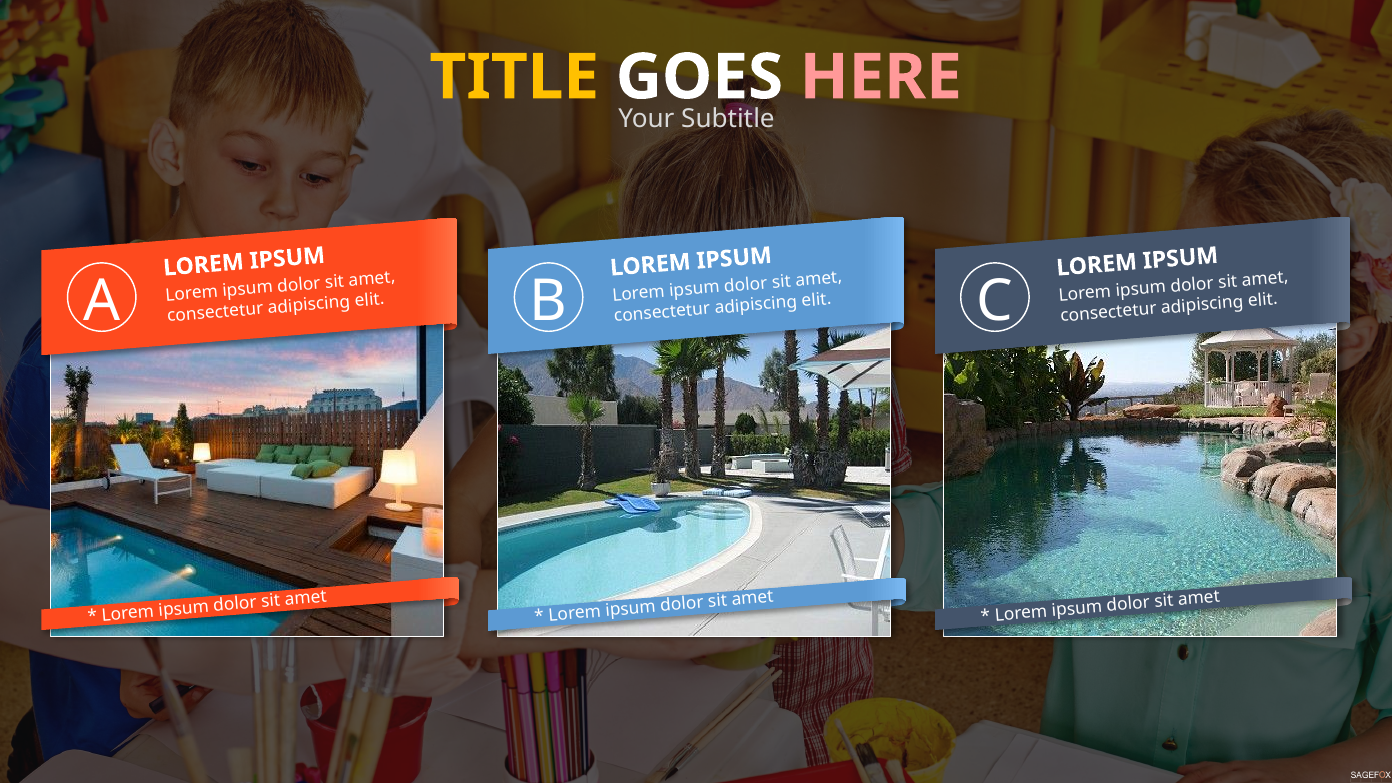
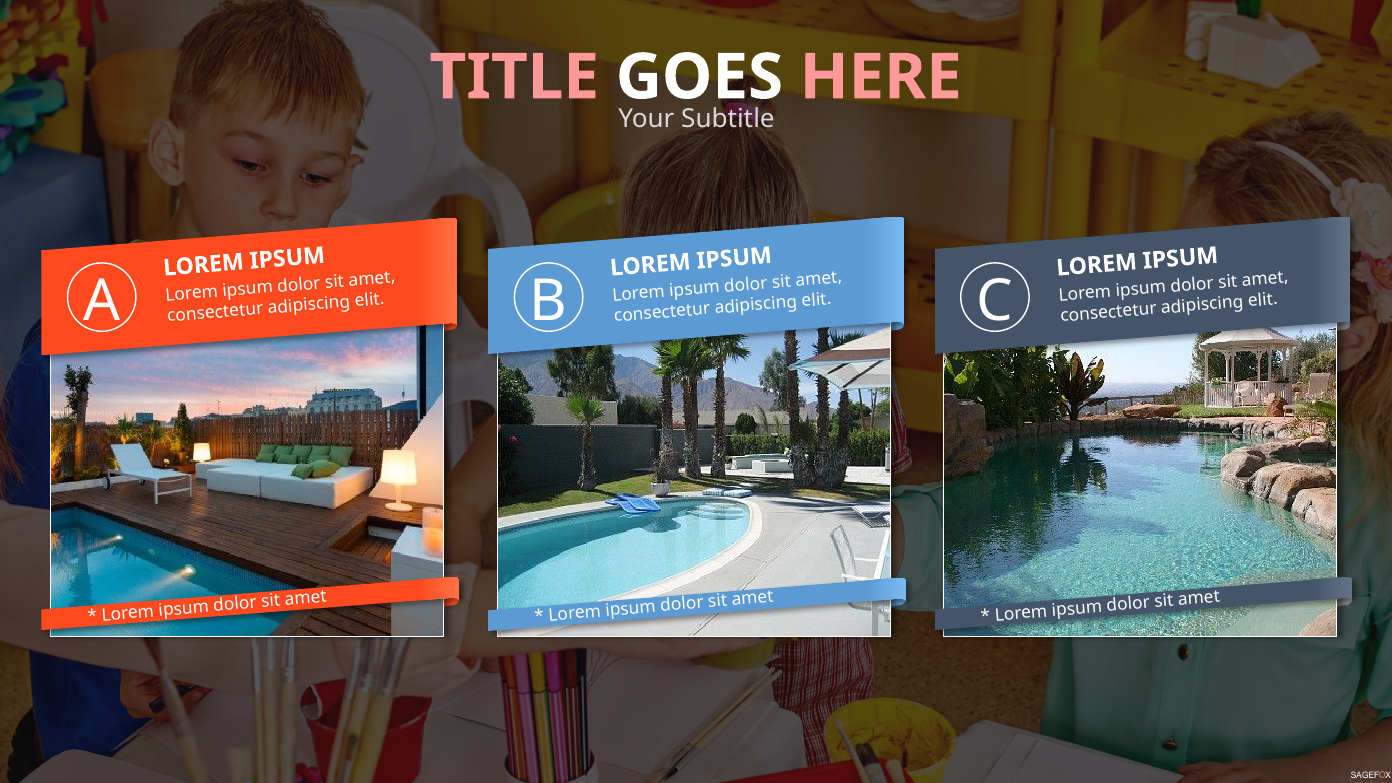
TITLE colour: yellow -> pink (514, 77)
